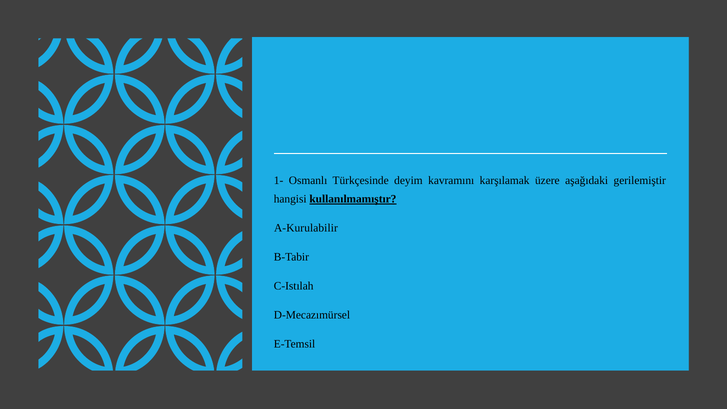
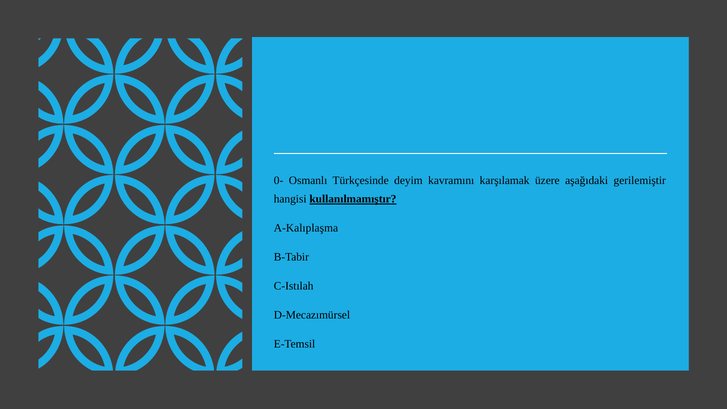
1-: 1- -> 0- (279, 180)
A-Kurulabilir: A-Kurulabilir -> A-Kalıplaşma (306, 228)
